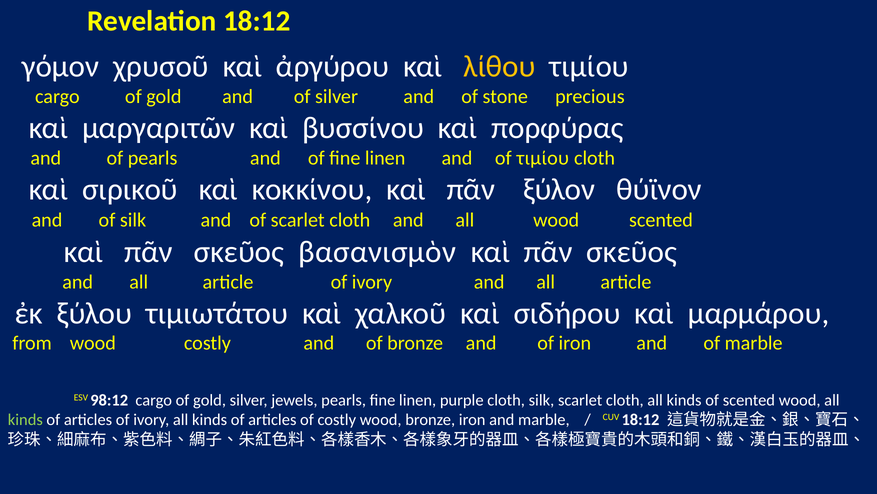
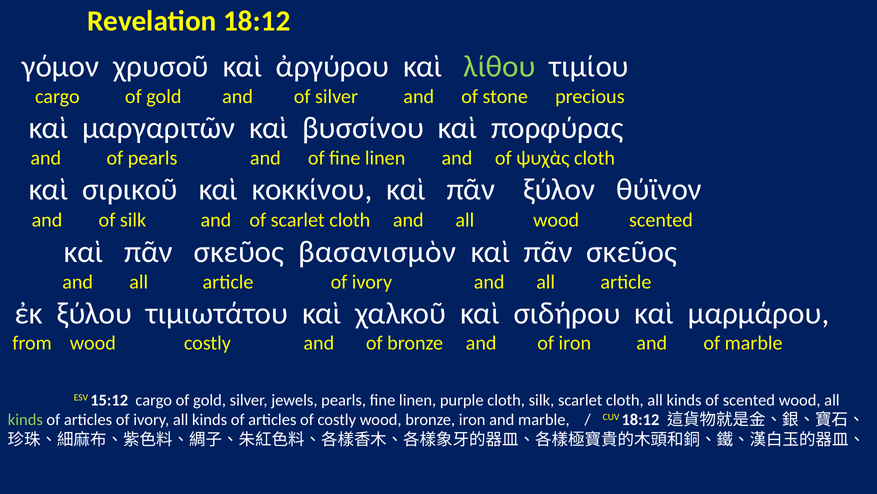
λίθου colour: yellow -> light green (499, 67)
of τιμίου: τιμίου -> ψυχὰς (543, 158)
98:12: 98:12 -> 15:12 (109, 401)
